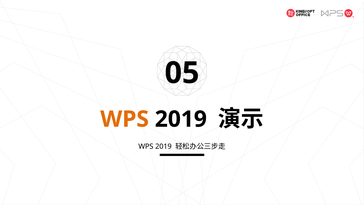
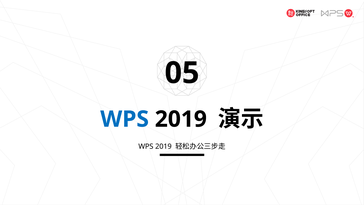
WPS colour: orange -> blue (125, 119)
